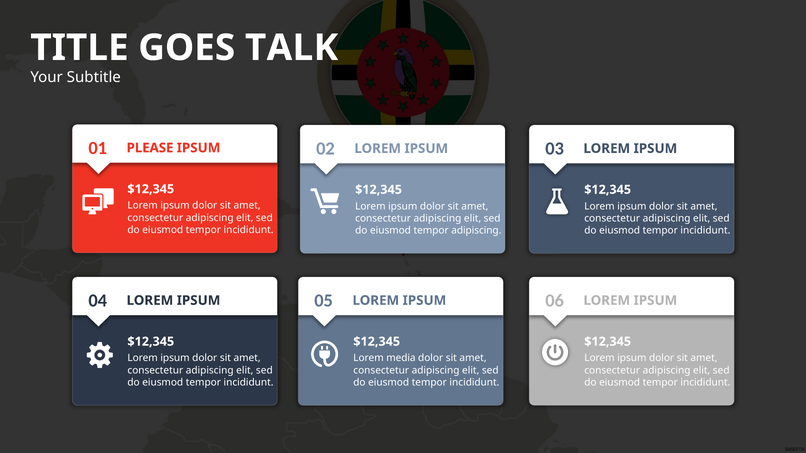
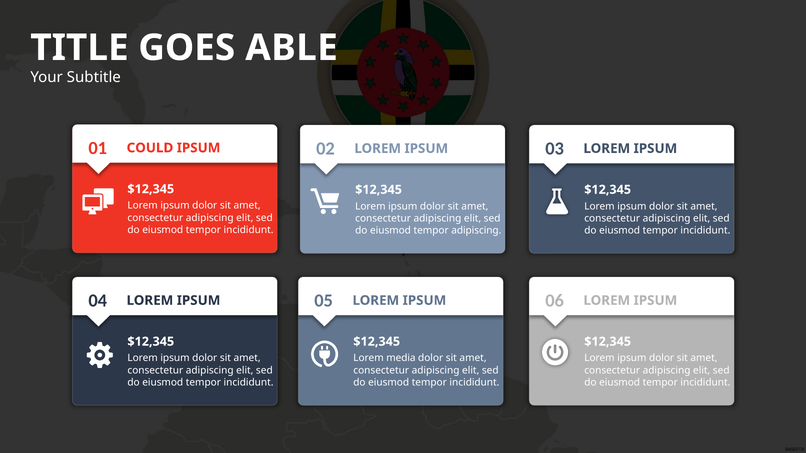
TALK: TALK -> ABLE (292, 48)
PLEASE: PLEASE -> COULD (150, 148)
